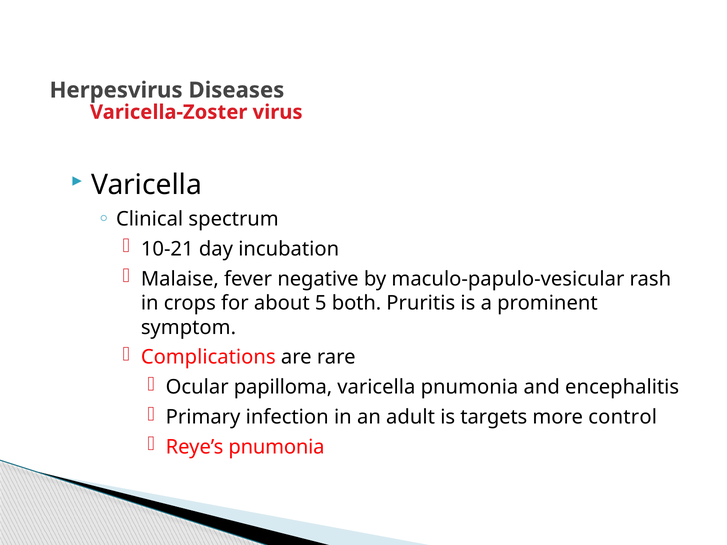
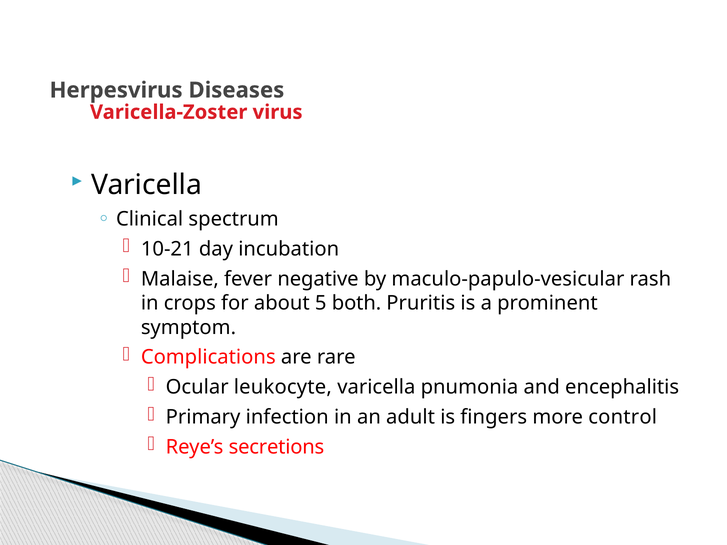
papilloma: papilloma -> leukocyte (283, 387)
targets: targets -> fingers (494, 417)
Reye’s pnumonia: pnumonia -> secretions (276, 447)
